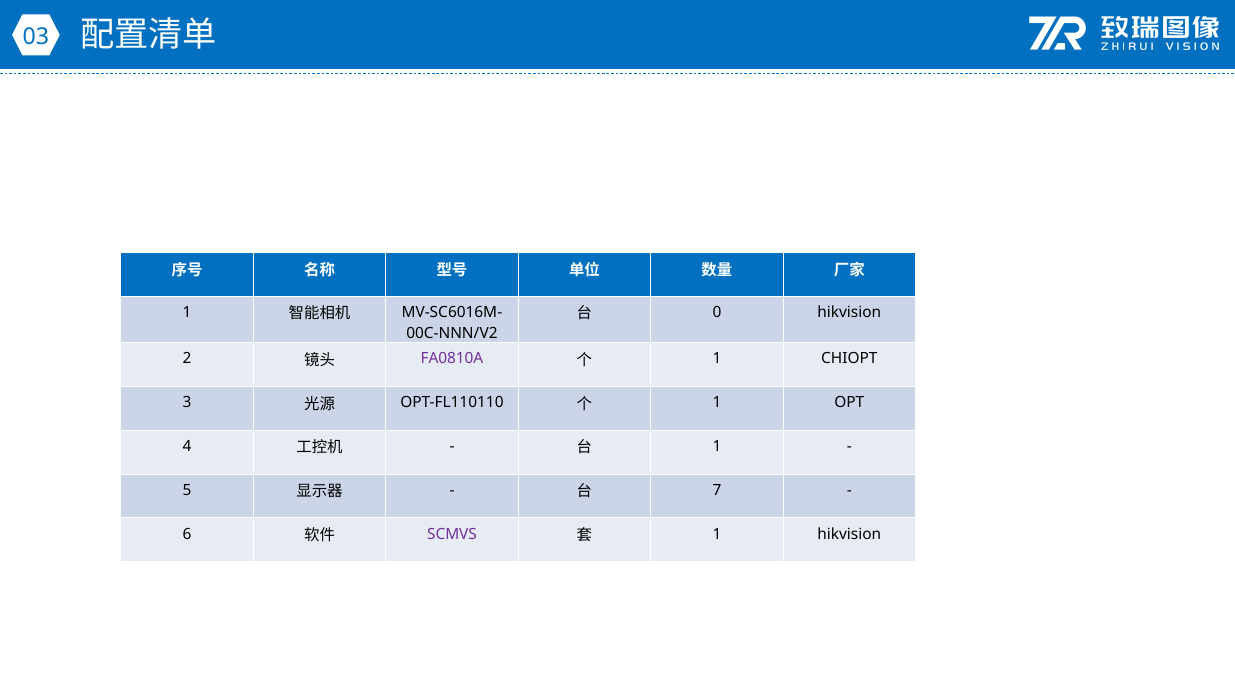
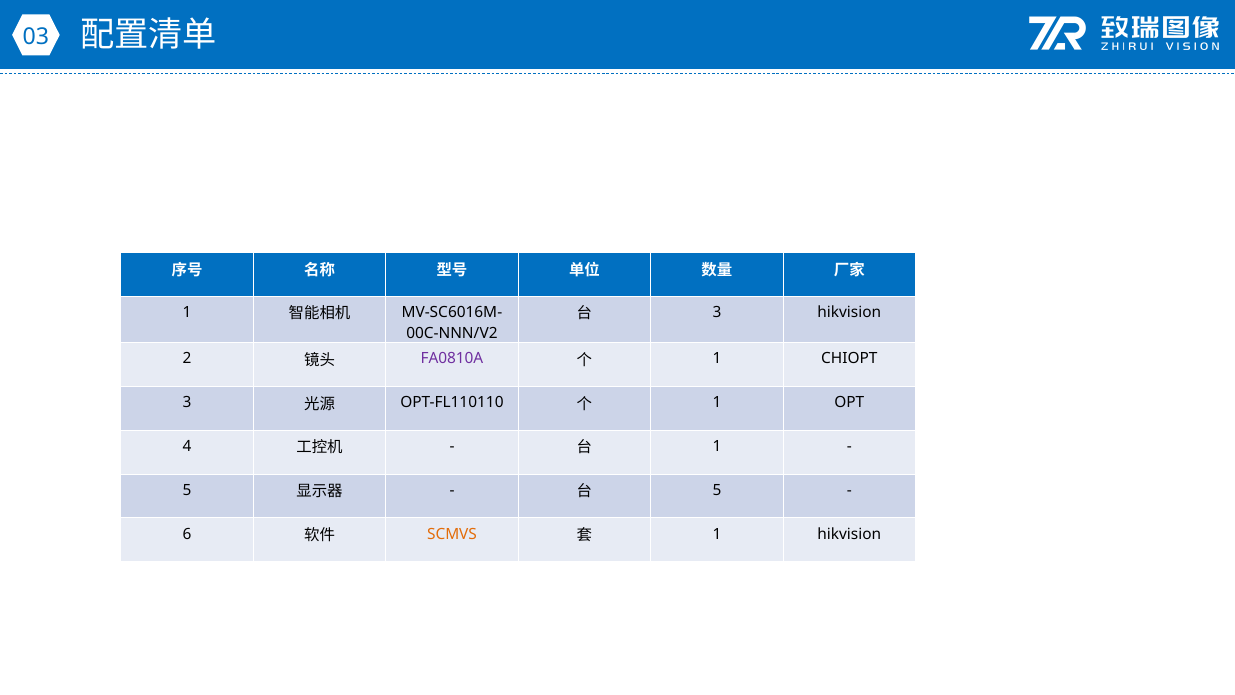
0: 0 -> 3 (717, 312)
7: 7 -> 5 (717, 490)
SCMVS colour: purple -> orange (452, 534)
